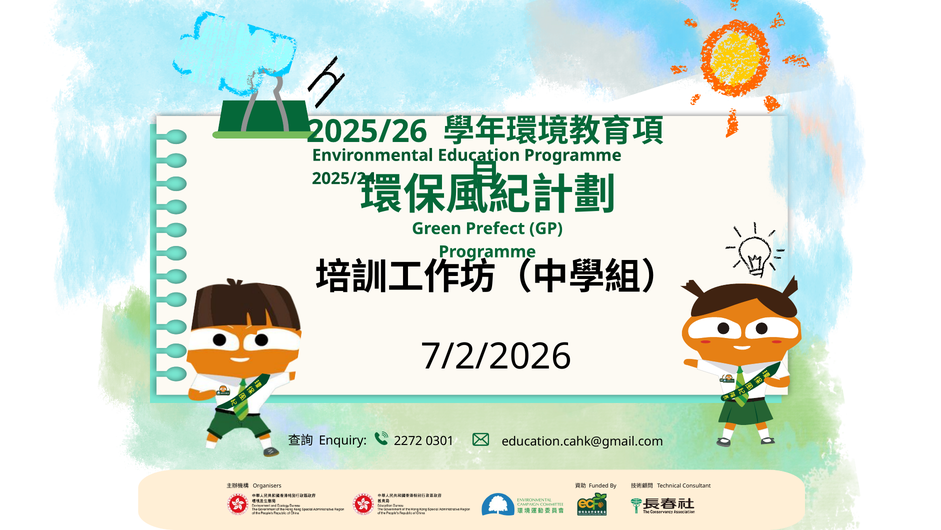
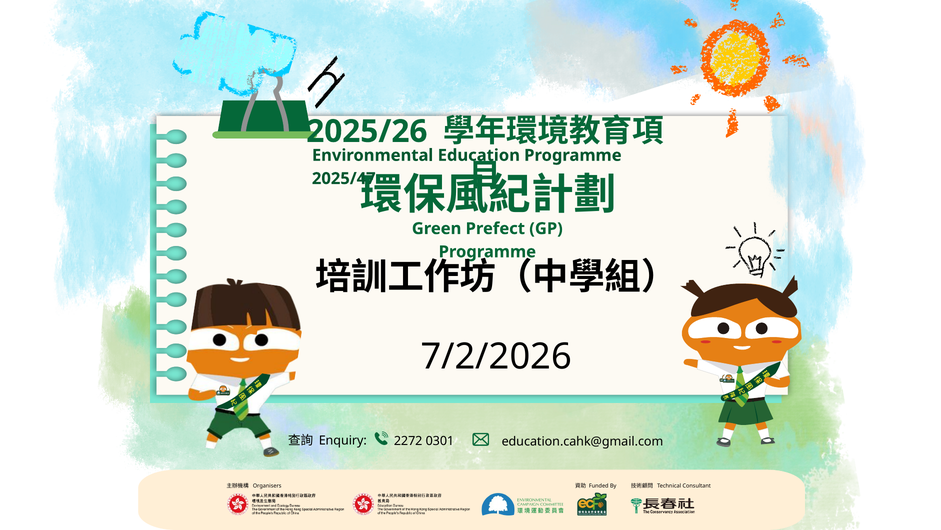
2025/24: 2025/24 -> 2025/47 (344, 178)
